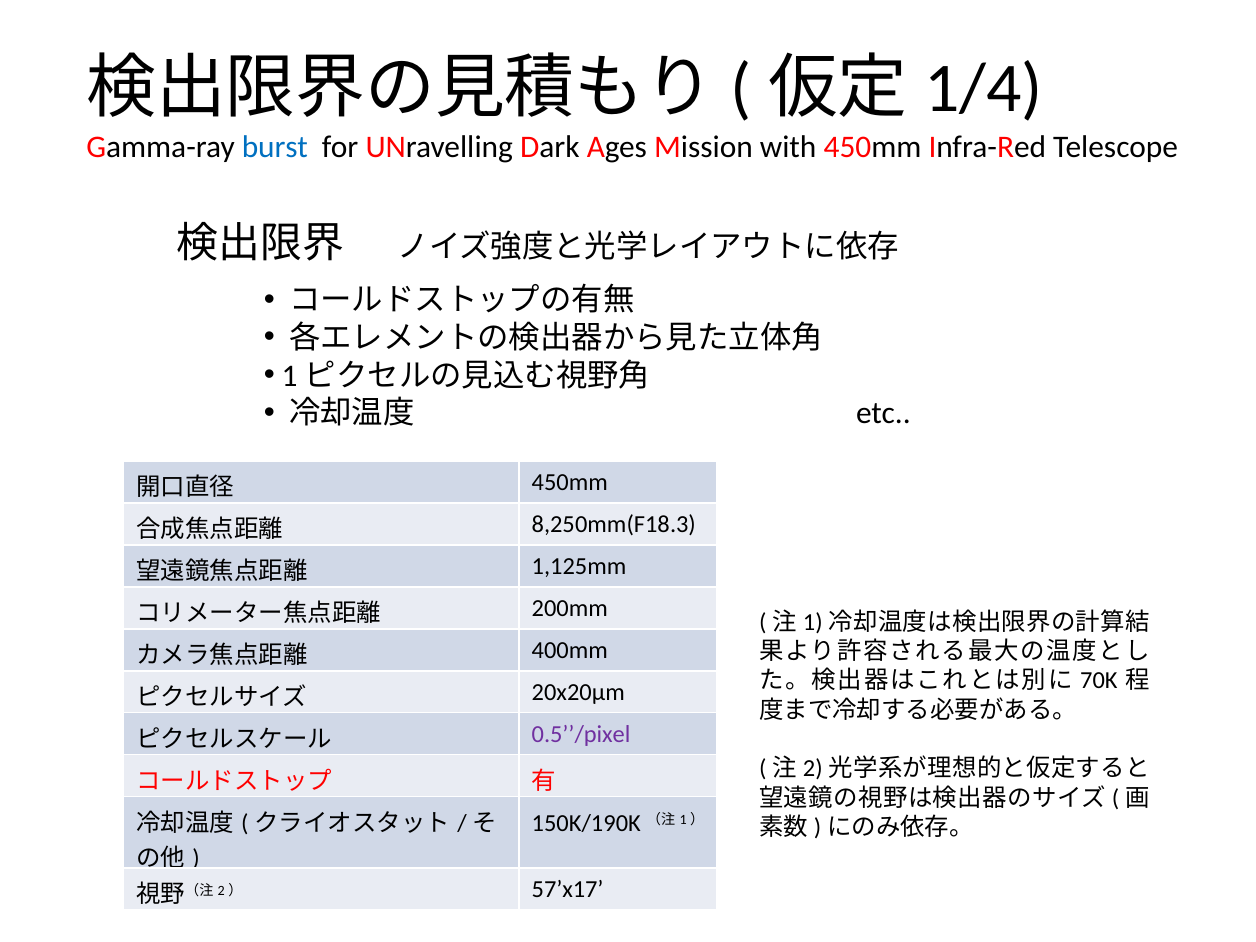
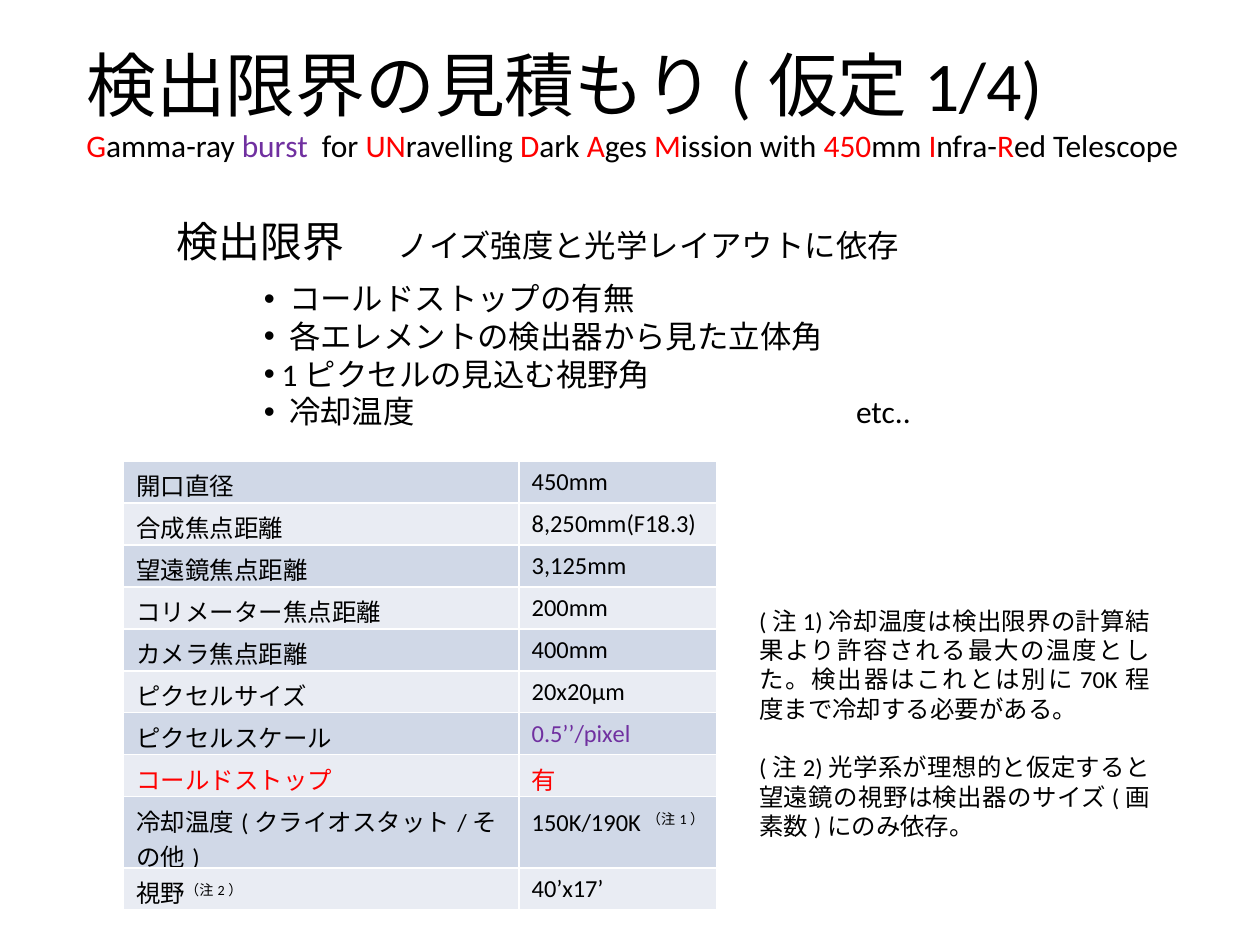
burst colour: blue -> purple (275, 147)
1,125mm: 1,125mm -> 3,125mm (579, 566)
57’x17: 57’x17 -> 40’x17 (568, 889)
